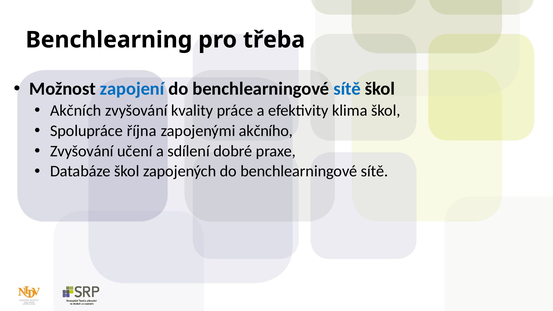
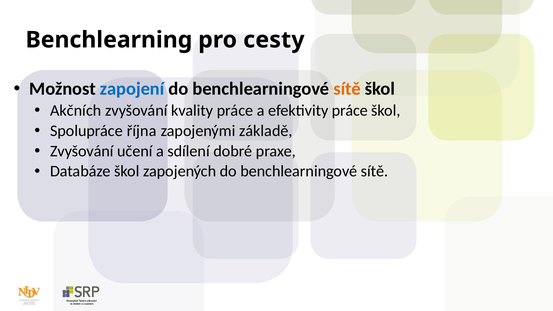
třeba: třeba -> cesty (274, 40)
sítě colour: blue -> orange (347, 89)
efektivity klima: klima -> práce (350, 110)
akčního: akčního -> základě (266, 131)
